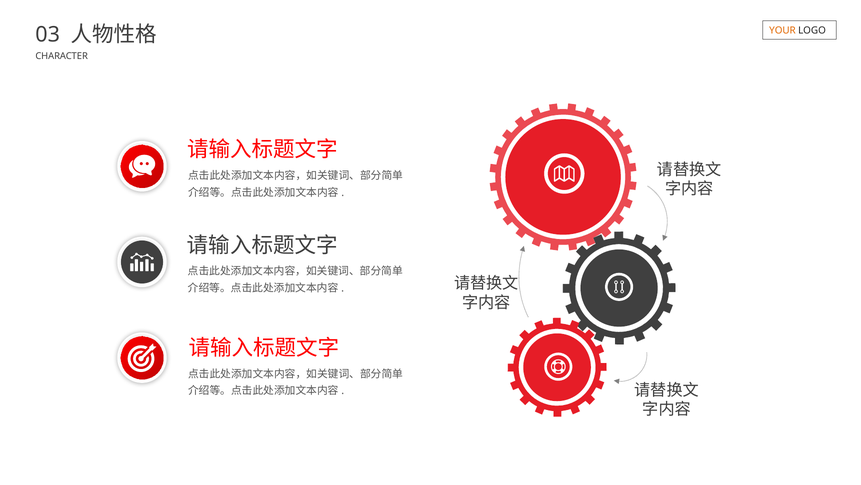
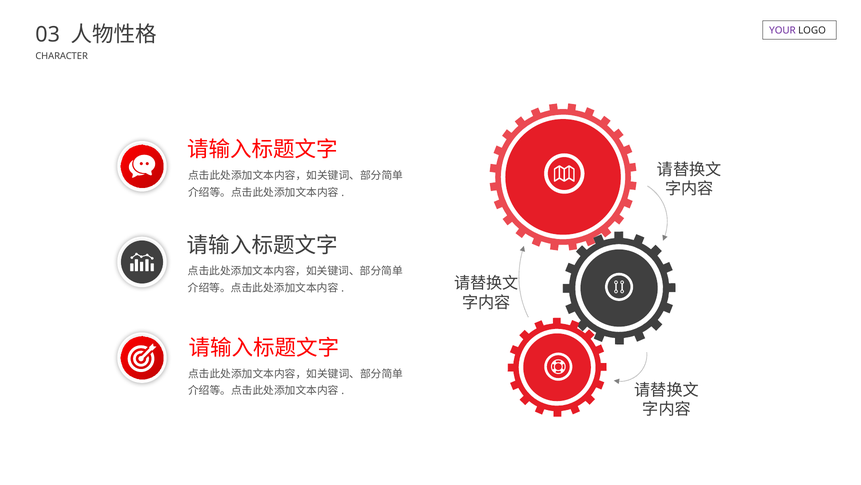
YOUR colour: orange -> purple (782, 31)
